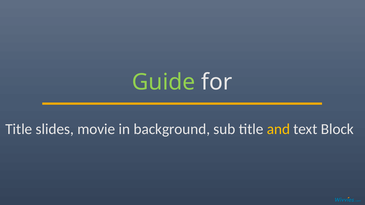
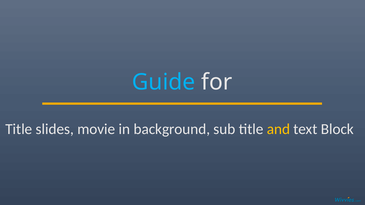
Guide colour: light green -> light blue (164, 82)
